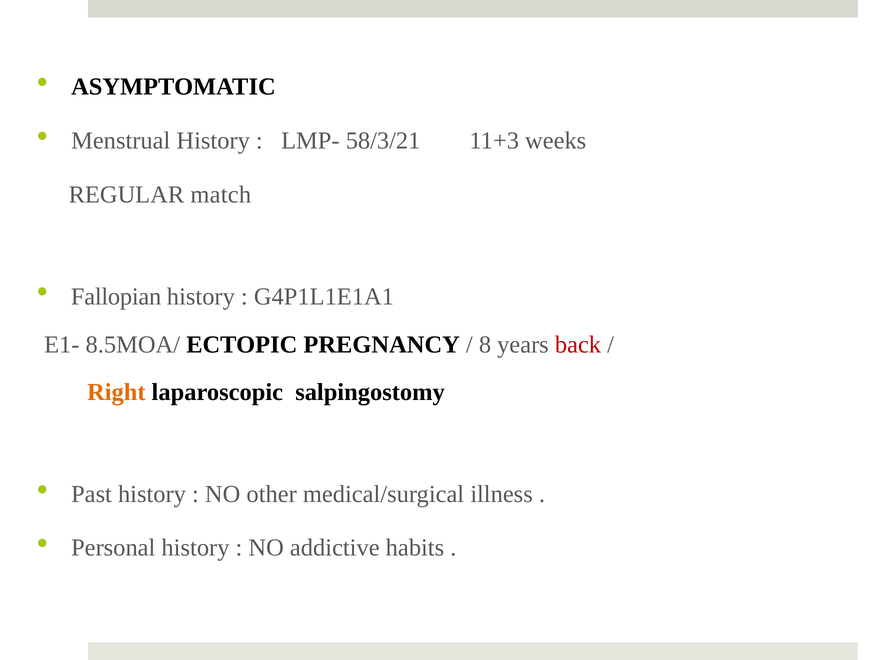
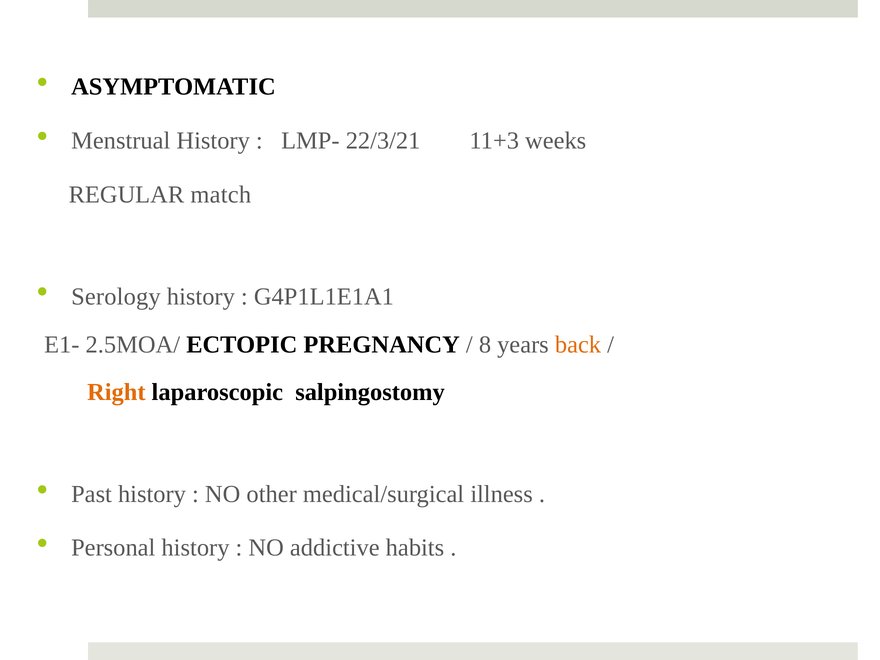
58/3/21: 58/3/21 -> 22/3/21 (383, 141)
Fallopian: Fallopian -> Serology (116, 296)
8.5MOA/: 8.5MOA/ -> 2.5MOA/ (133, 344)
back colour: red -> orange (578, 344)
